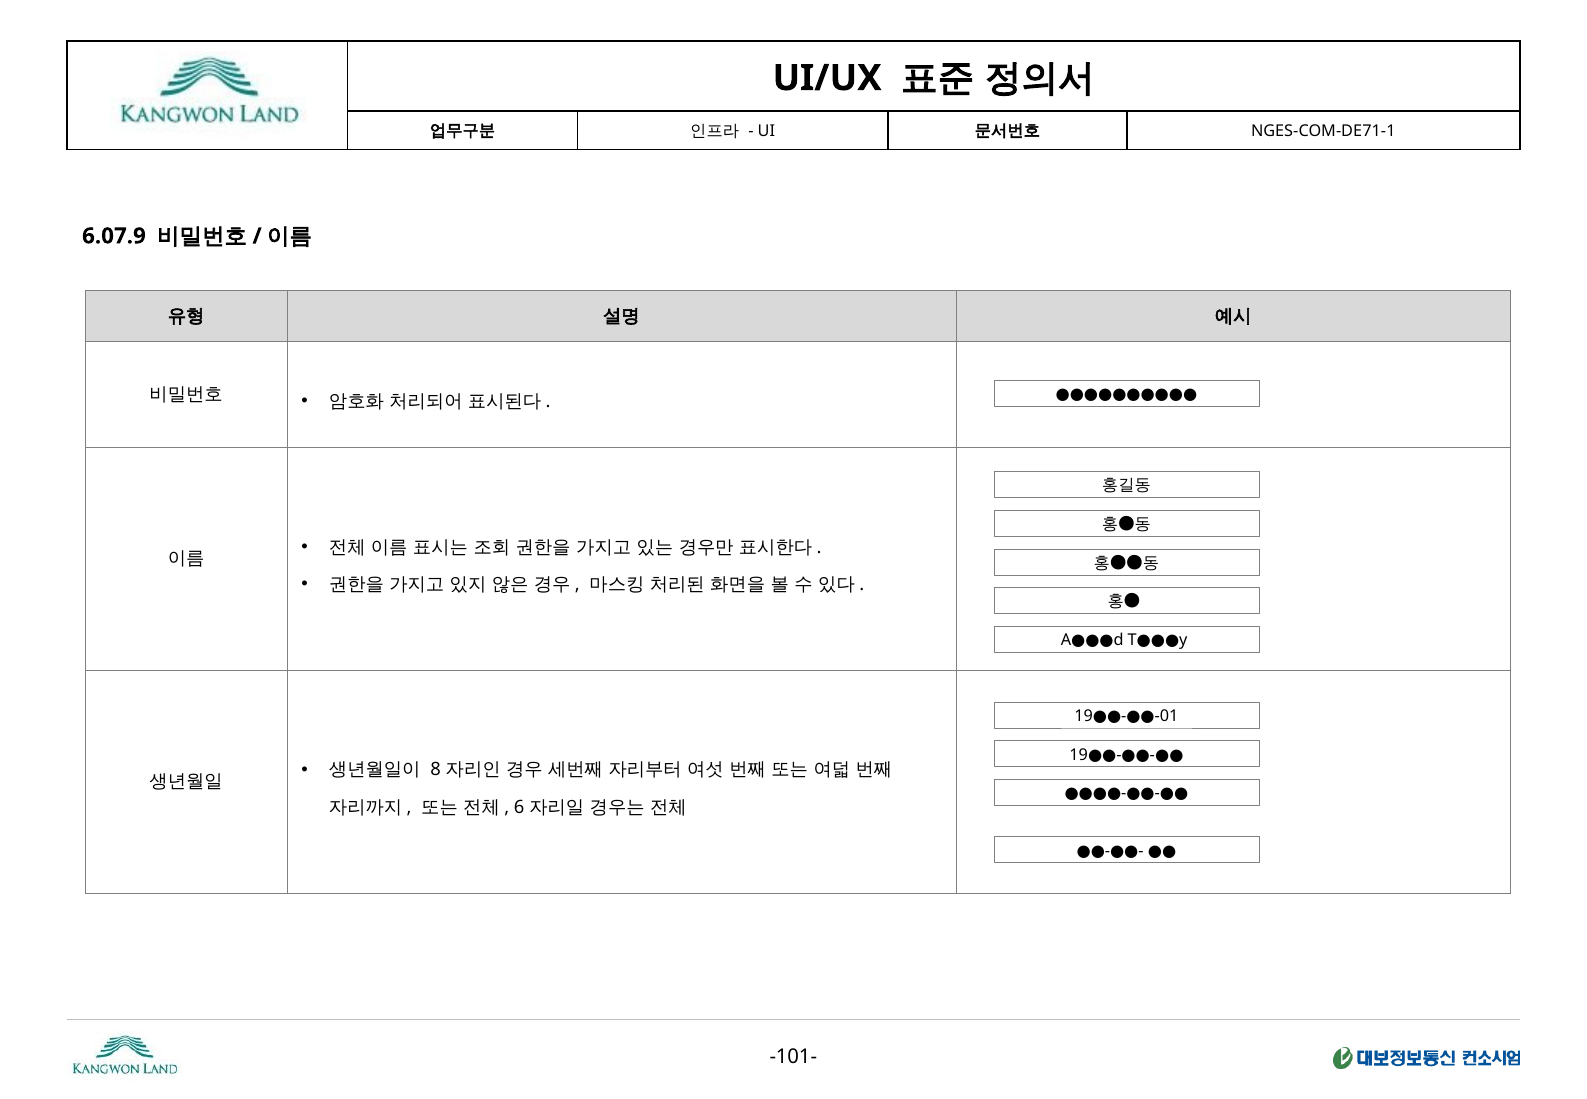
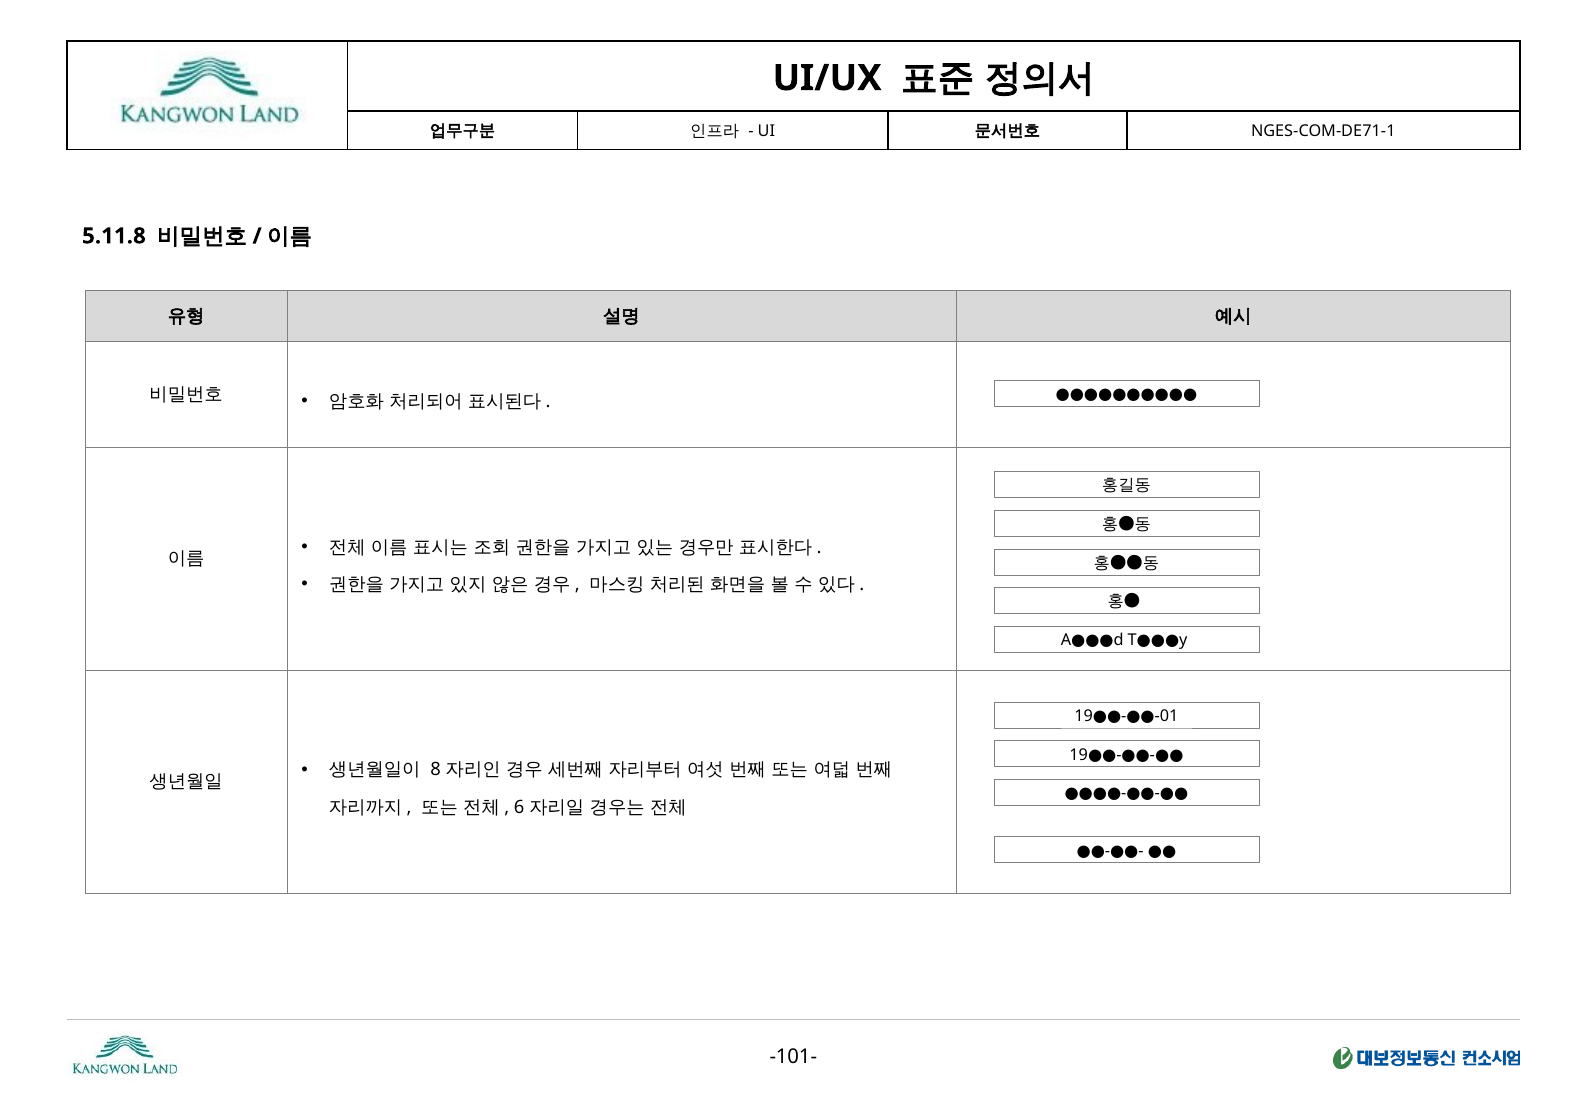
6.07.9: 6.07.9 -> 5.11.8 (114, 236)
